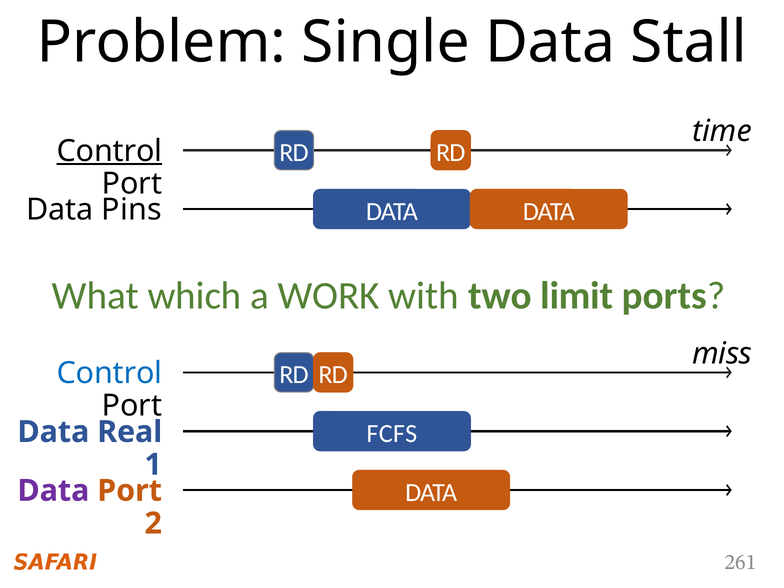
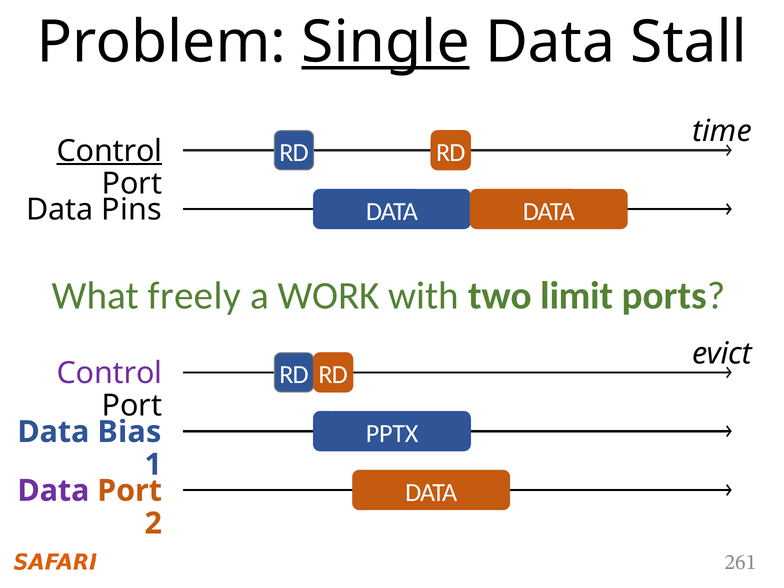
Single underline: none -> present (386, 42)
which: which -> freely (194, 296)
miss: miss -> evict (722, 354)
Control colour: blue -> purple (109, 373)
FCFS: FCFS -> PPTX (392, 434)
Real: Real -> Bias (129, 432)
